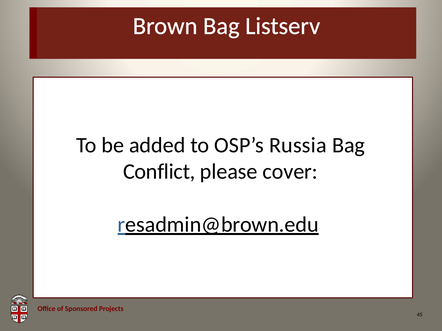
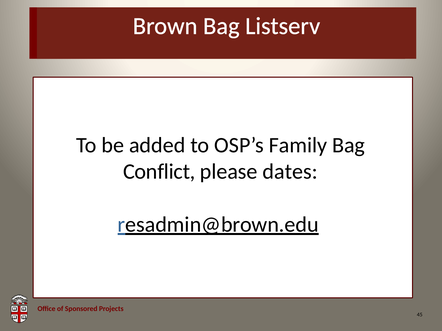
Russia: Russia -> Family (298, 145)
cover: cover -> dates (290, 172)
